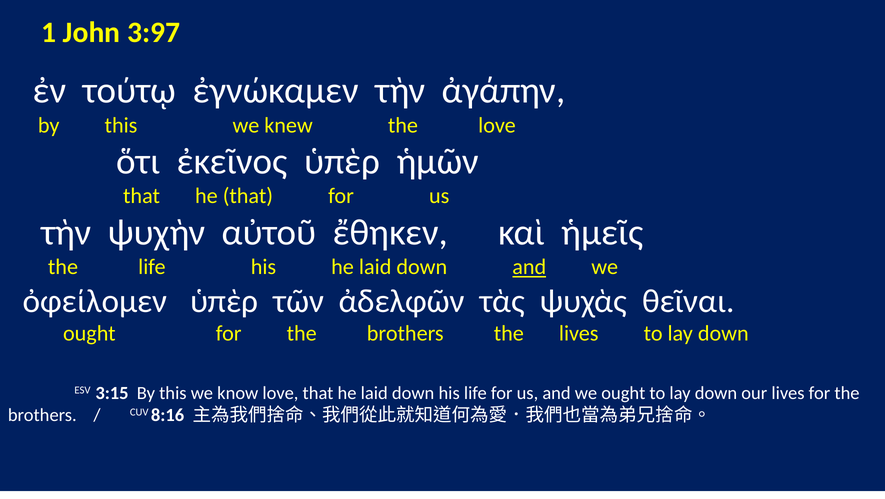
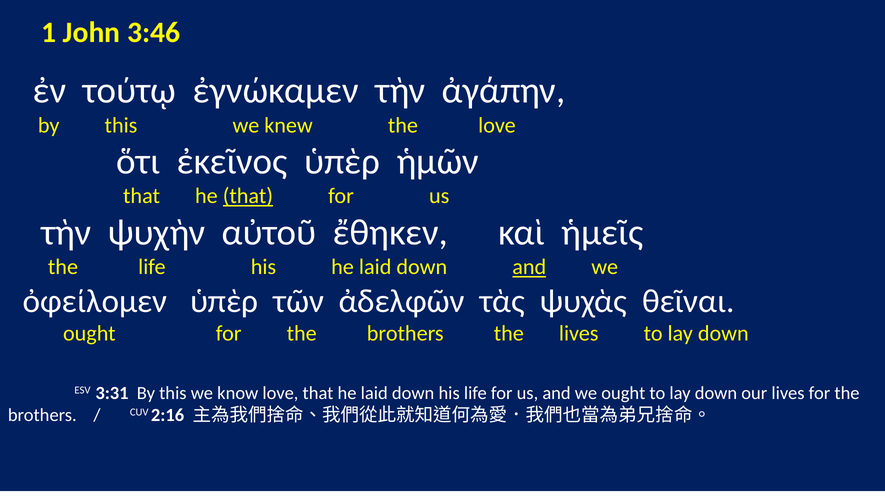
3:97: 3:97 -> 3:46 (154, 33)
that underline: none -> present (248, 196)
3:15: 3:15 -> 3:31 (112, 393)
8:16: 8:16 -> 2:16 (168, 415)
